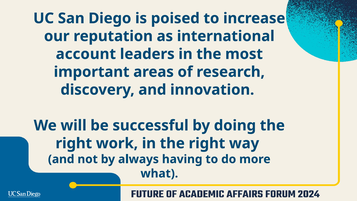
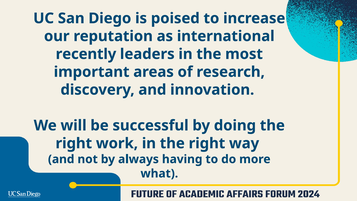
account: account -> recently (86, 54)
